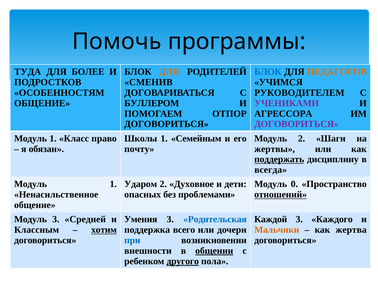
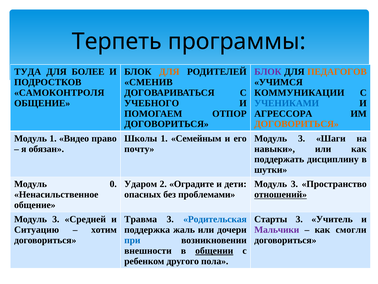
Помочь: Помочь -> Терпеть (117, 41)
БЛОК colour: blue -> purple (268, 72)
ОСОБЕННОСТЯМ: ОСОБЕННОСТЯМ -> САМОКОНТРОЛЯ (59, 93)
РУКОВОДИТЕЛЕМ: РУКОВОДИТЕЛЕМ -> КОММУНИКАЦИИ (299, 93)
БУЛЛЕРОМ: БУЛЛЕРОМ -> УЧЕБНОГО (152, 103)
УЧЕНИКАМИ colour: purple -> blue (287, 103)
ДОГОВОРИТЬСЯ colour: purple -> orange (296, 124)
Класс: Класс -> Видео (74, 138)
2: 2 -> 3 (302, 138)
жертвы: жертвы -> навыки (275, 149)
поддержать underline: present -> none (279, 159)
всегда: всегда -> шутки (271, 170)
1: 1 -> 0 (113, 184)
Духовное: Духовное -> Оградите (192, 184)
0: 0 -> 3 (294, 184)
Умения: Умения -> Травма (141, 219)
Каждой: Каждой -> Старты (271, 219)
Каждого: Каждого -> Учитель (332, 219)
Классным: Классным -> Ситуацию (37, 229)
хотим underline: present -> none (104, 229)
всего: всего -> жаль (184, 229)
Мальчики colour: orange -> purple (277, 229)
жертва: жертва -> смогли (351, 229)
другого underline: present -> none (183, 261)
